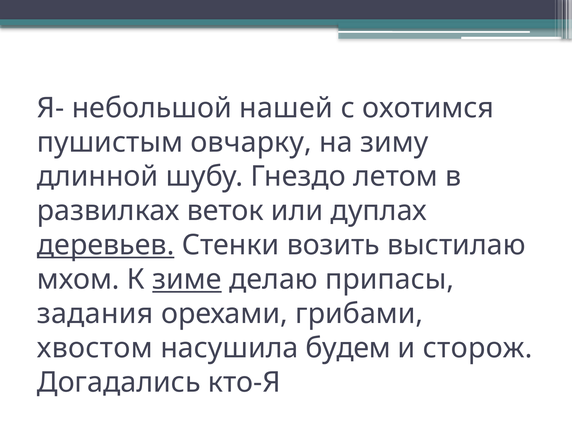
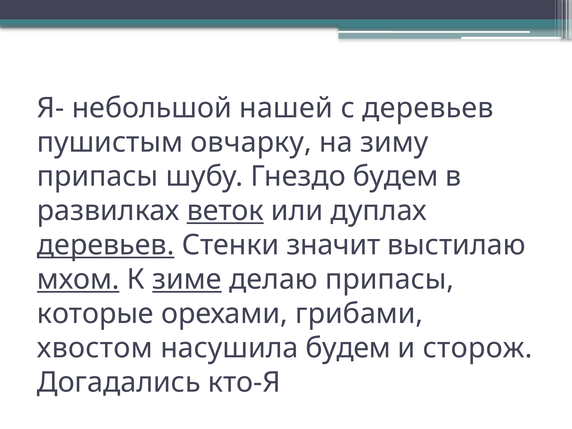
с охотимся: охотимся -> деревьев (428, 108)
длинной: длинной -> припасы (98, 177)
Гнездо летом: летом -> будем (396, 177)
веток underline: none -> present (225, 211)
возить: возить -> значит (333, 245)
мхом underline: none -> present (78, 280)
задания: задания -> которые (95, 314)
